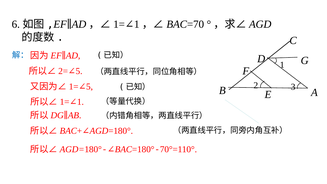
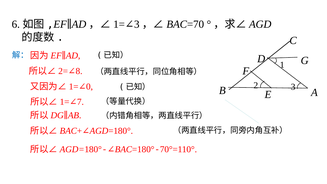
1: 1 -> 3 (137, 24)
5: 5 -> 8 (79, 71)
5: 5 -> 0 (90, 87)
1: 1 -> 7 (80, 102)
